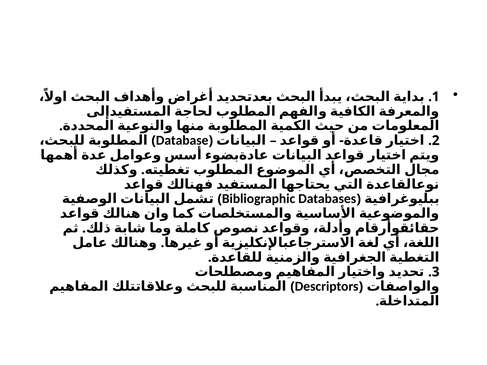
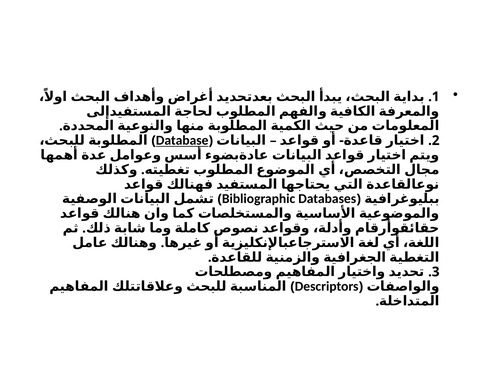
Database underline: none -> present (182, 141)
